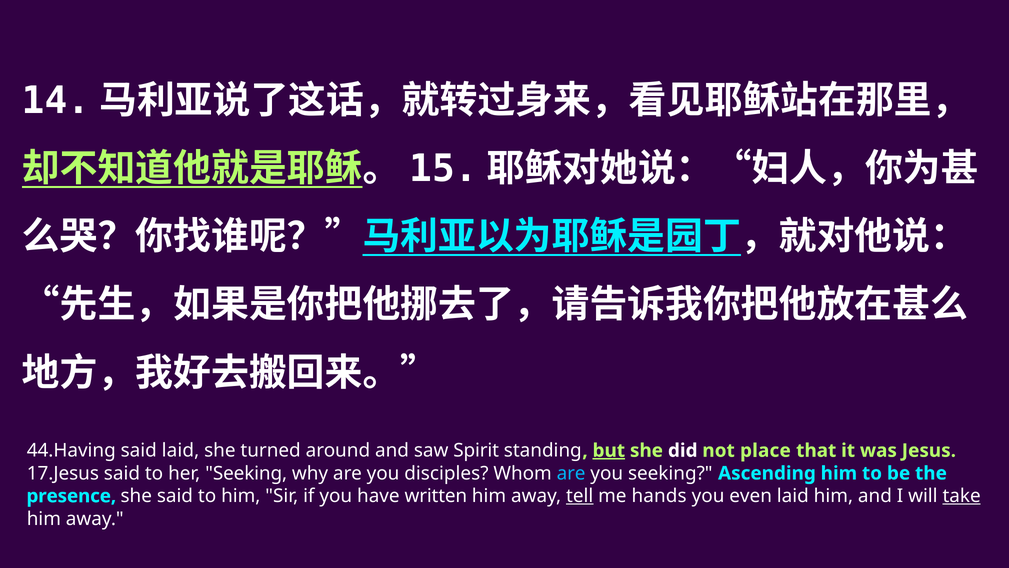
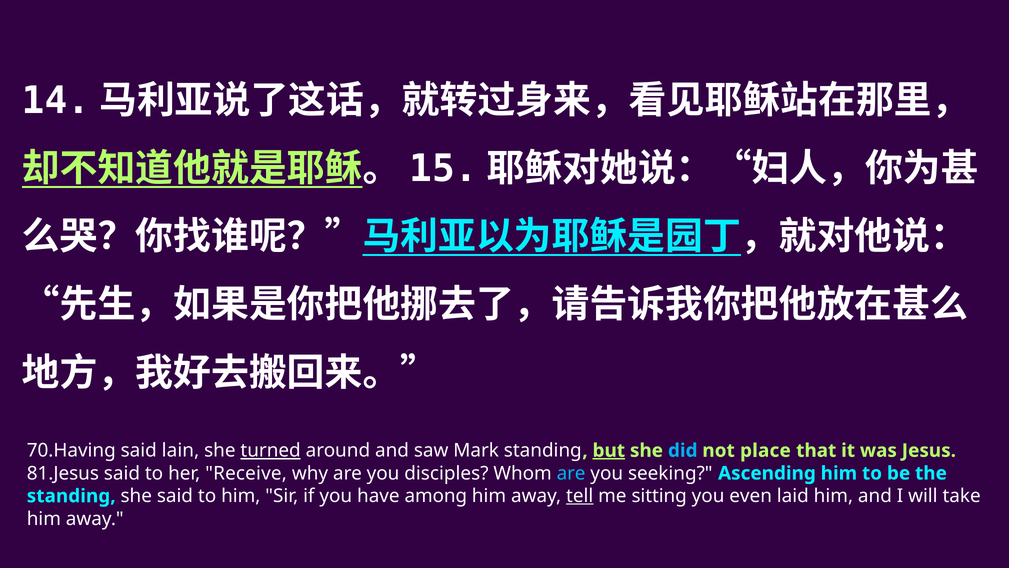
44.Having: 44.Having -> 70.Having (71, 450)
said laid: laid -> lain (180, 450)
turned underline: none -> present (271, 450)
Spirit: Spirit -> Mark (476, 450)
did colour: white -> light blue (683, 450)
17.Jesus: 17.Jesus -> 81.Jesus (63, 473)
her Seeking: Seeking -> Receive (246, 473)
presence: presence -> standing (71, 496)
written: written -> among (436, 496)
hands: hands -> sitting (659, 496)
take underline: present -> none (962, 496)
